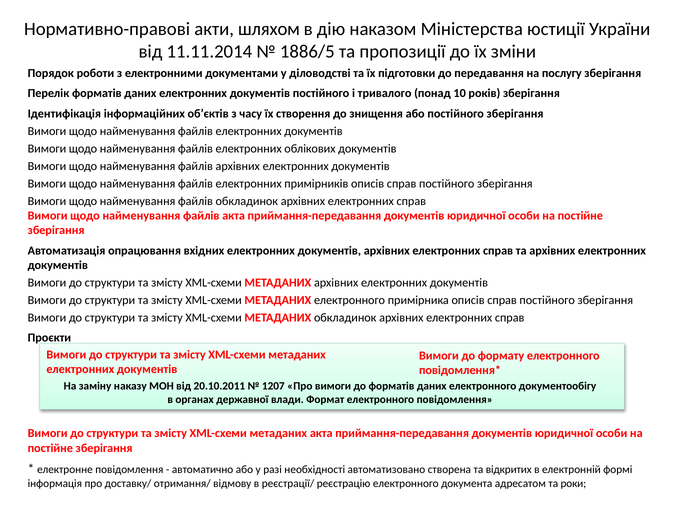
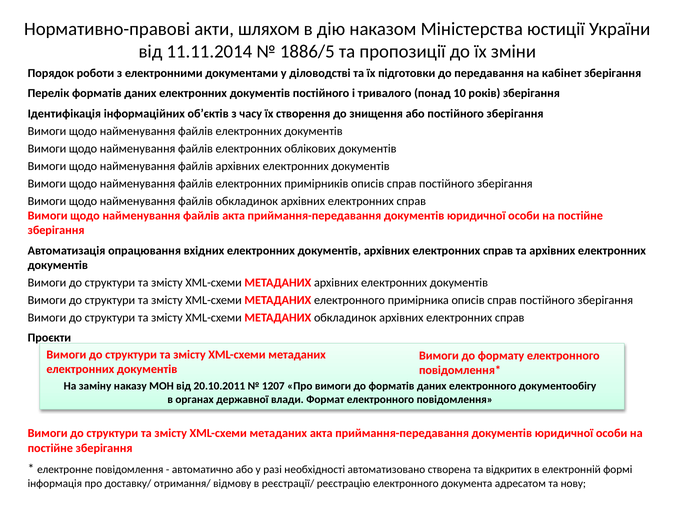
послугу: послугу -> кабінет (562, 73)
роки: роки -> нову (573, 484)
